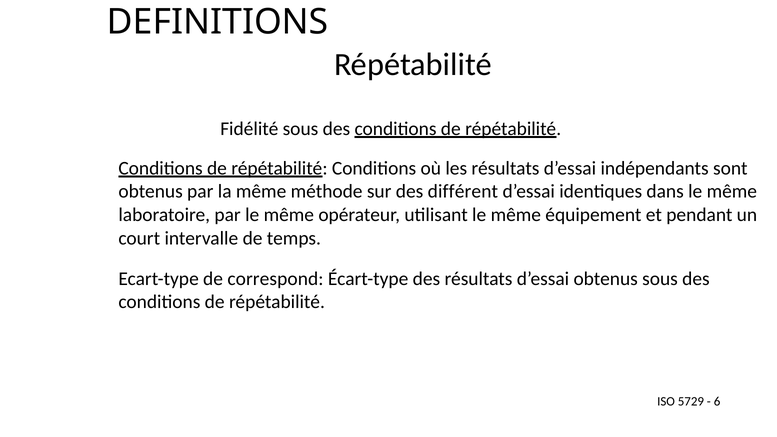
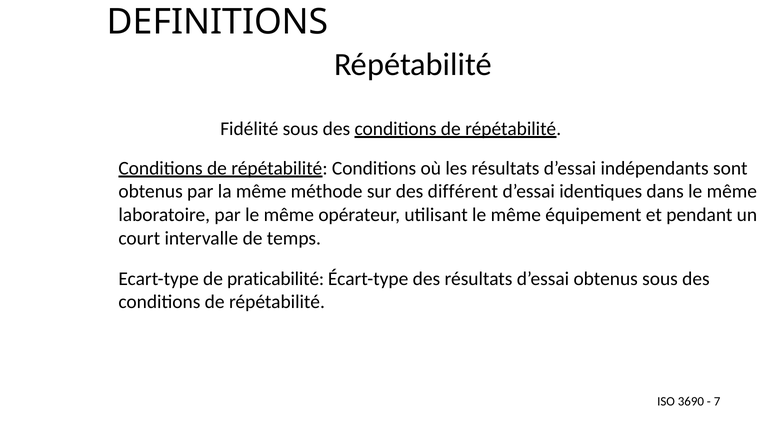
correspond: correspond -> praticabilité (276, 279)
5729: 5729 -> 3690 (691, 401)
6: 6 -> 7 (717, 401)
